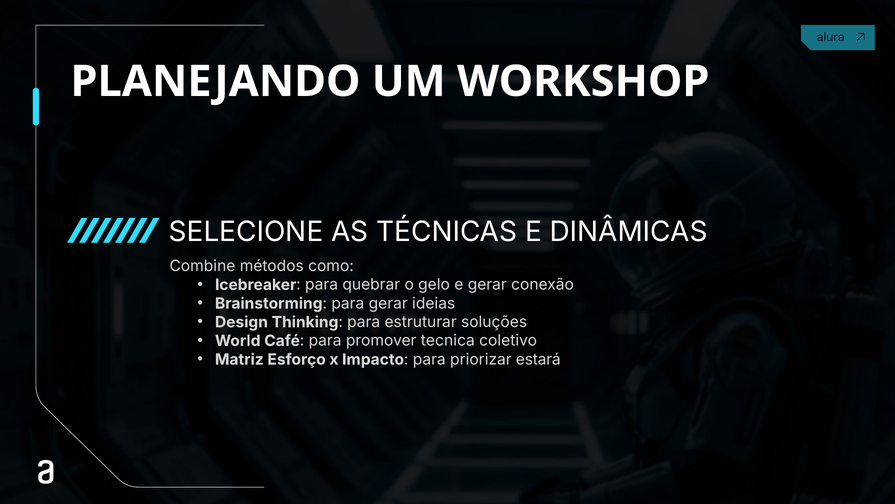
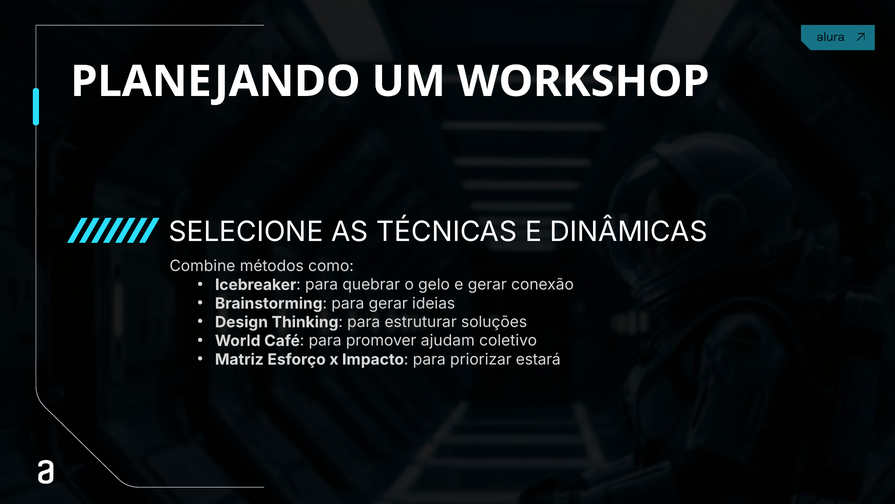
tecnica: tecnica -> ajudam (448, 340)
